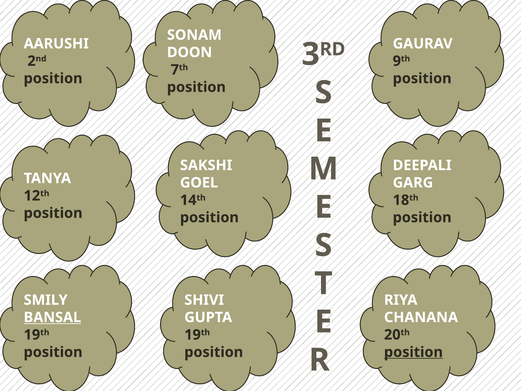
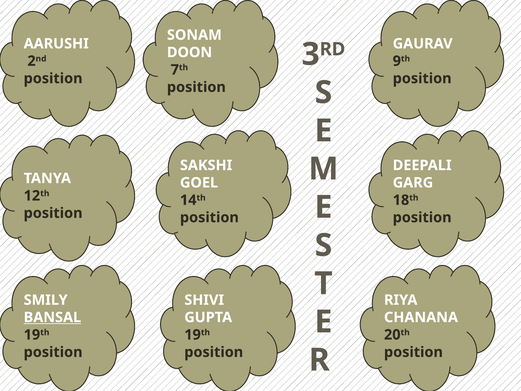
position underline: present -> none (413, 352)
